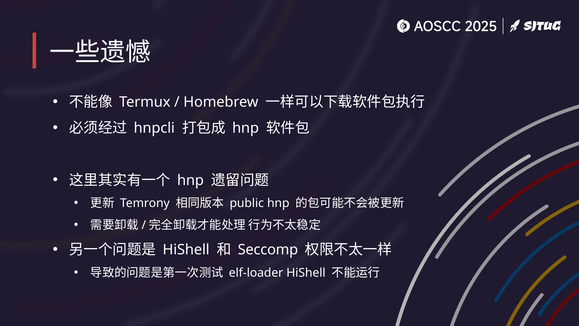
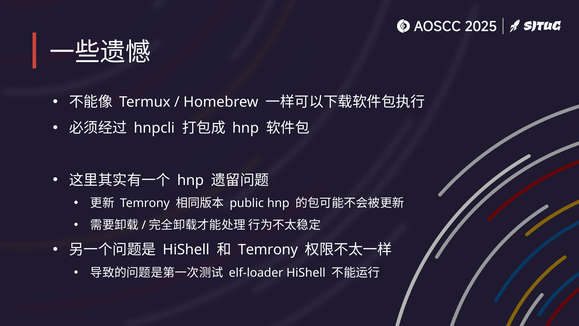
Seccomp: Seccomp -> Temrony (268, 250)
